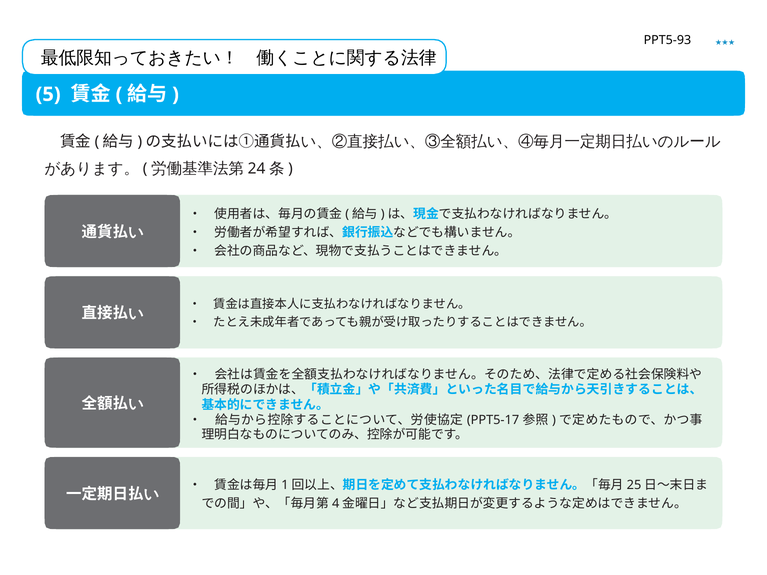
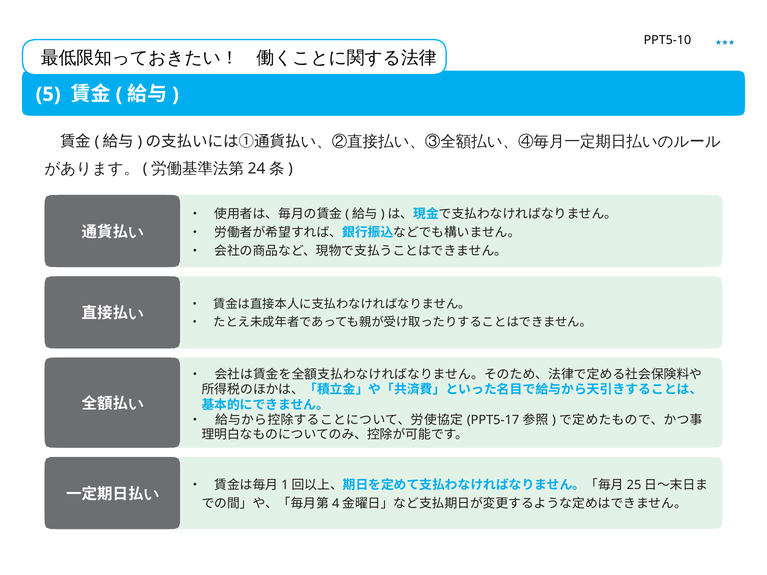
PPT5-93: PPT5-93 -> PPT5-10 (667, 40)
